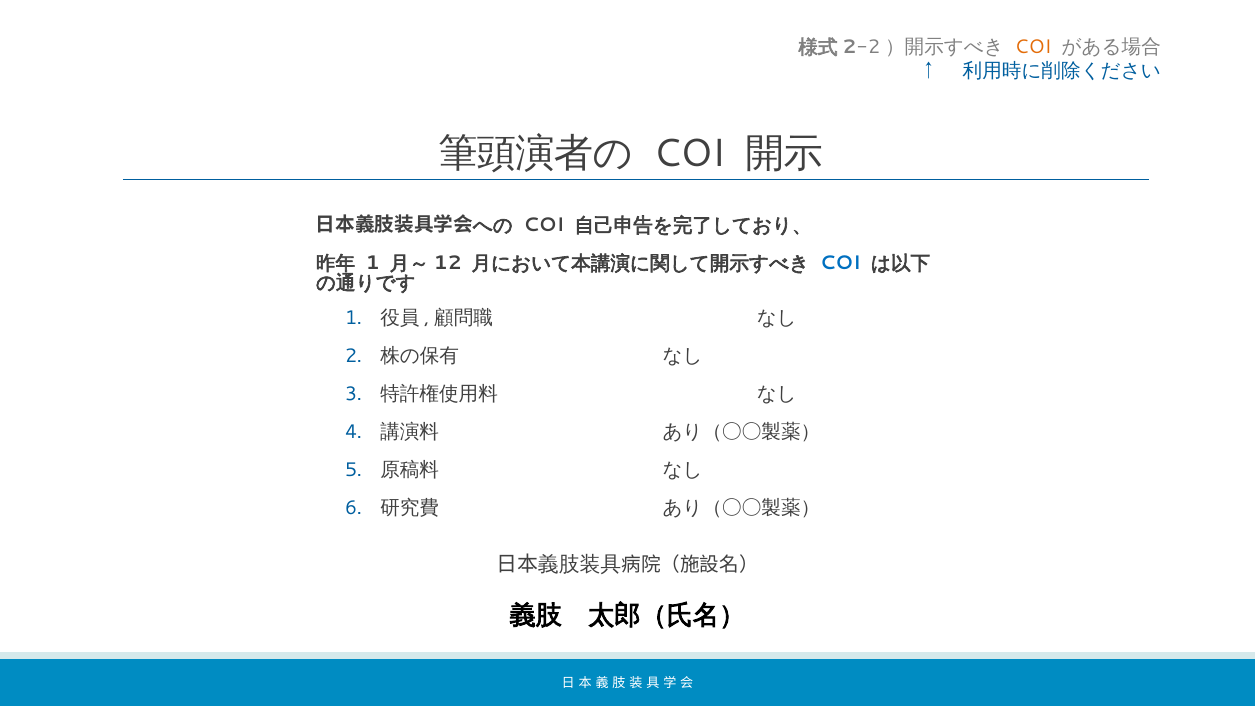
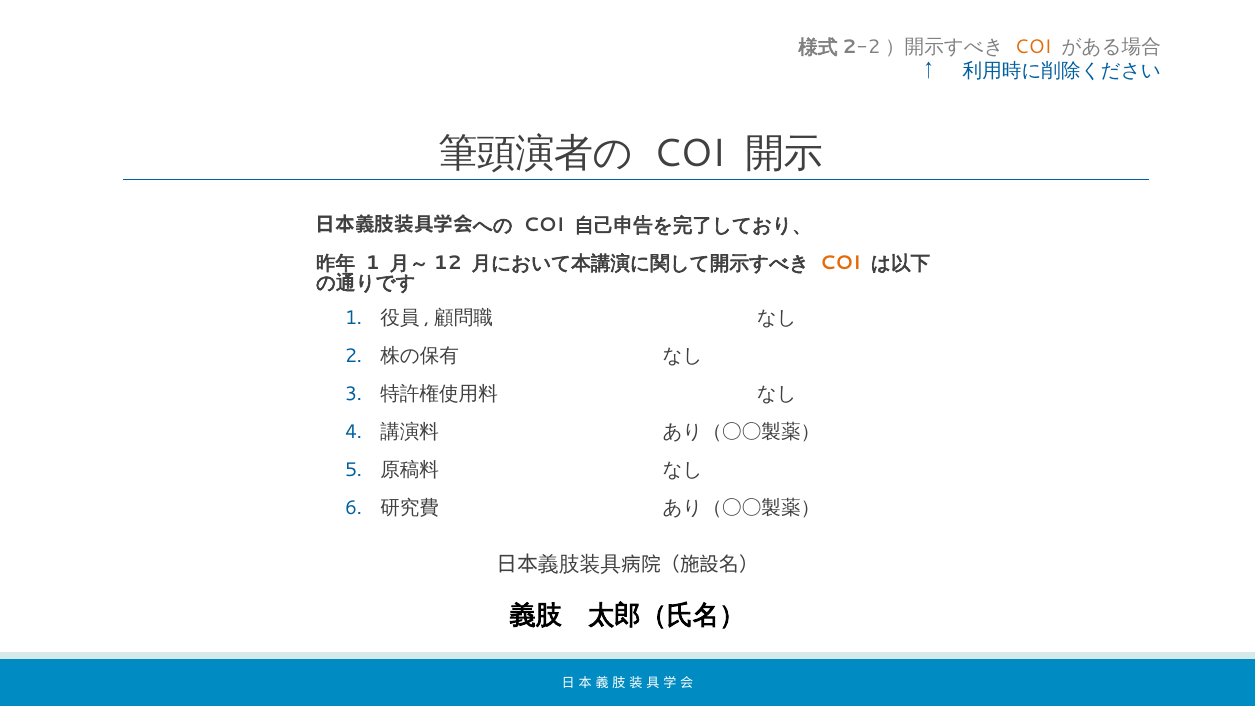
COI colour: blue -> orange (840, 263)
